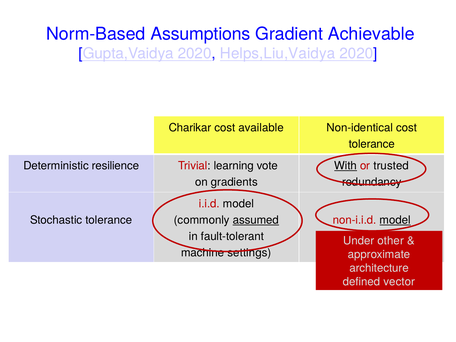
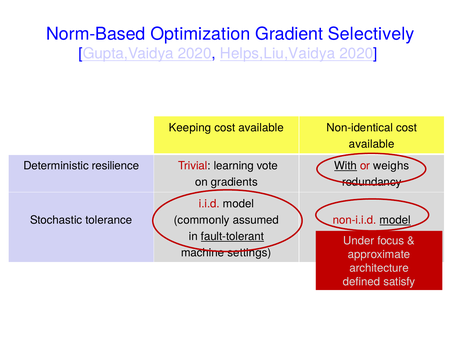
Assumptions: Assumptions -> Optimization (200, 34)
Achievable: Achievable -> Selectively (371, 34)
Charikar: Charikar -> Keeping (190, 128)
tolerance: tolerance -> available (372, 144)
trusted: trusted -> weighs (391, 166)
assumed underline: present -> none (256, 220)
fault-tolerant underline: none -> present (232, 236)
other: other -> focus (391, 241)
vector: vector -> satisfy (399, 282)
